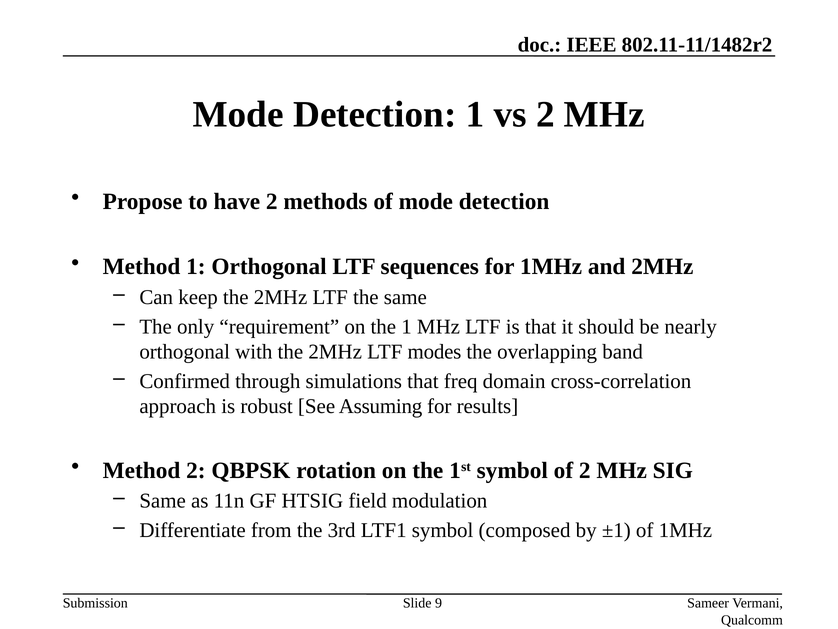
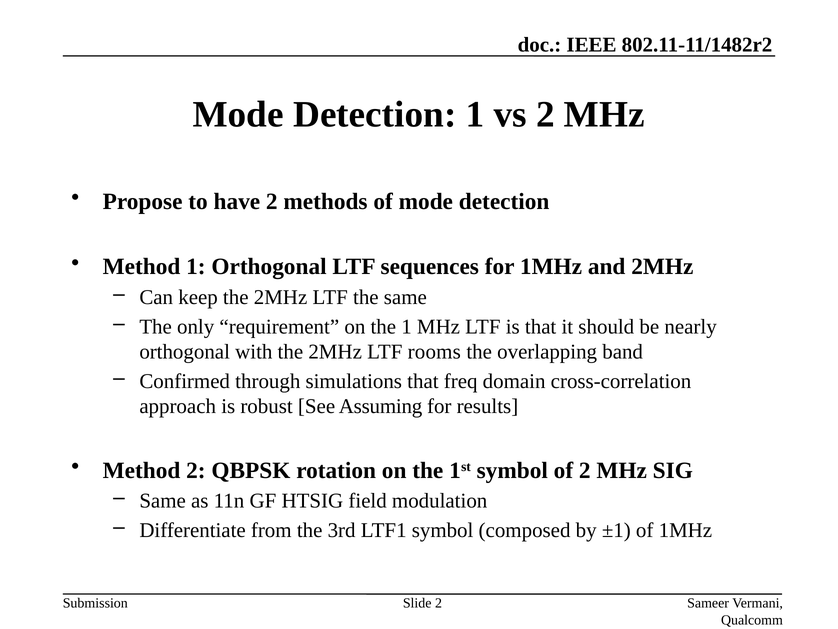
modes: modes -> rooms (434, 352)
Slide 9: 9 -> 2 (439, 603)
